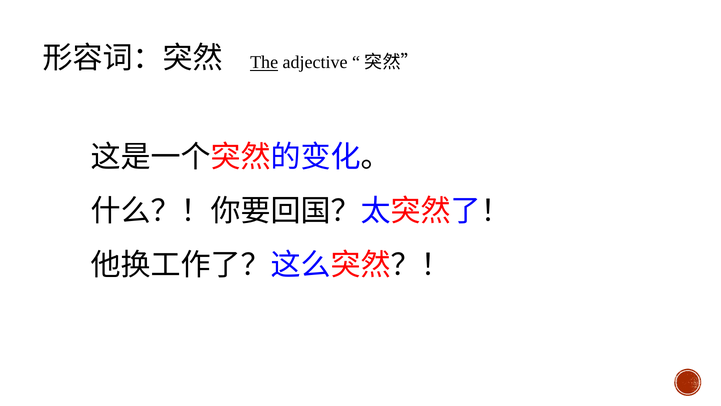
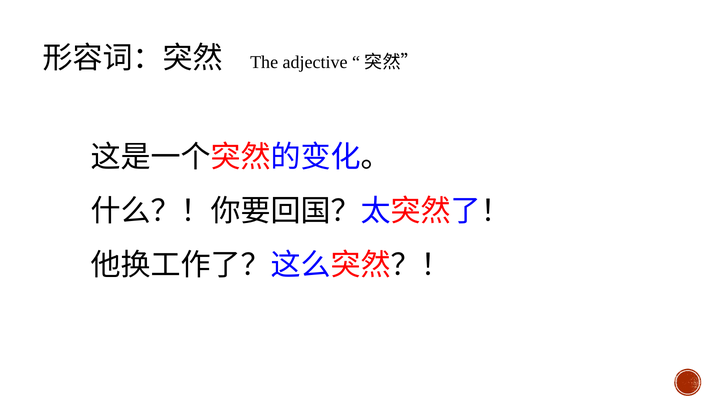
The underline: present -> none (264, 62)
